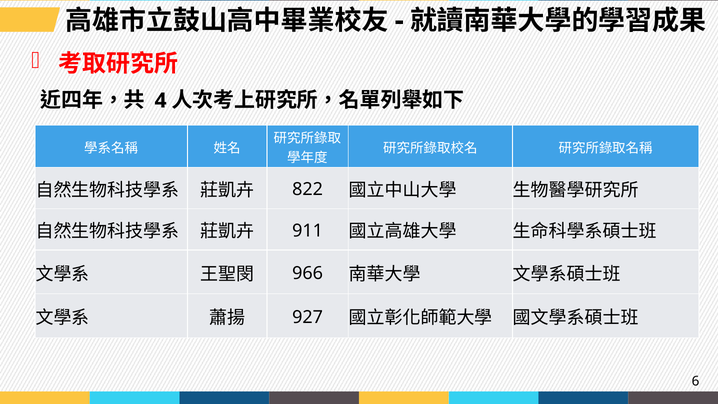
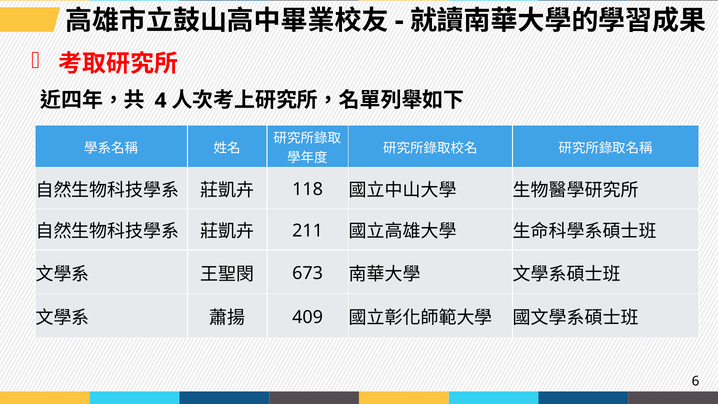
822: 822 -> 118 (308, 189)
911: 911 -> 211 (308, 231)
966: 966 -> 673 (308, 273)
927: 927 -> 409 (308, 317)
